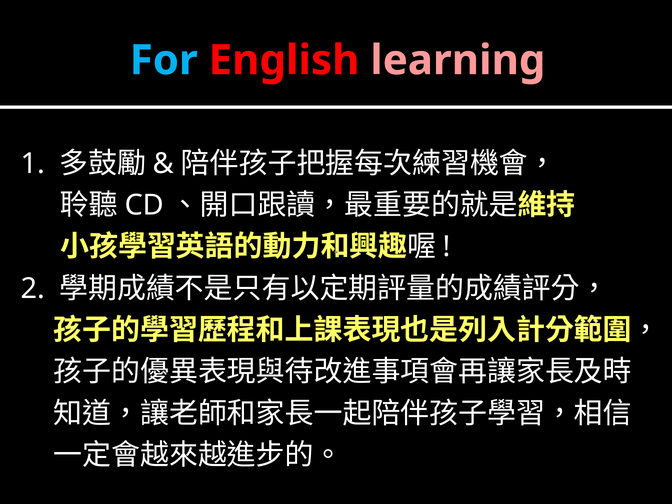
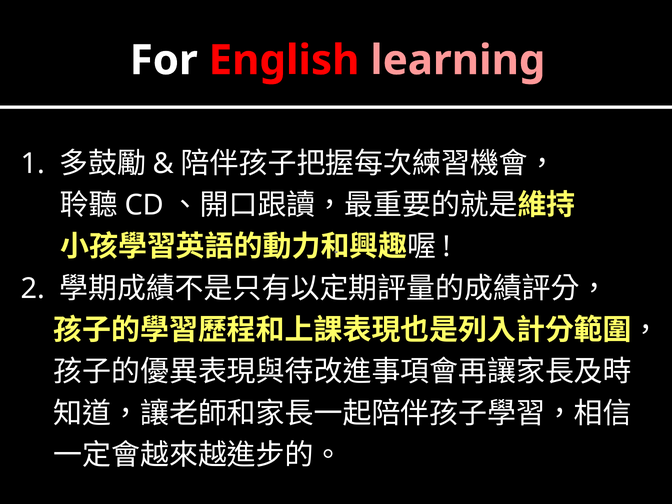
For colour: light blue -> white (164, 60)
